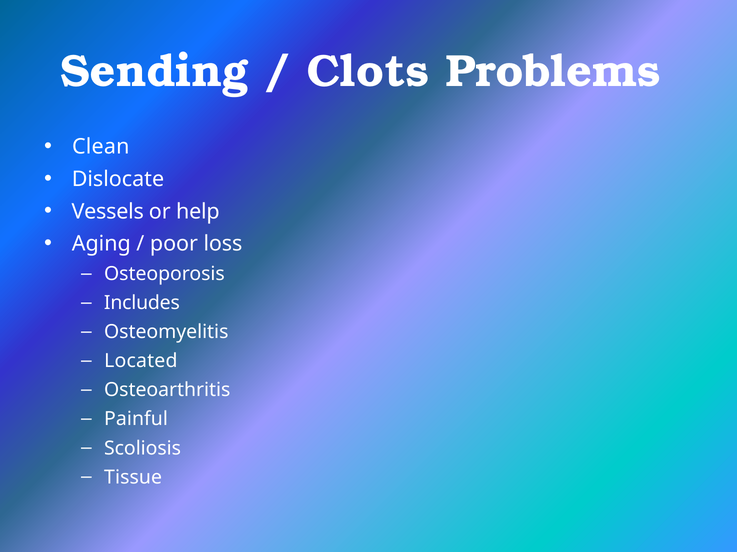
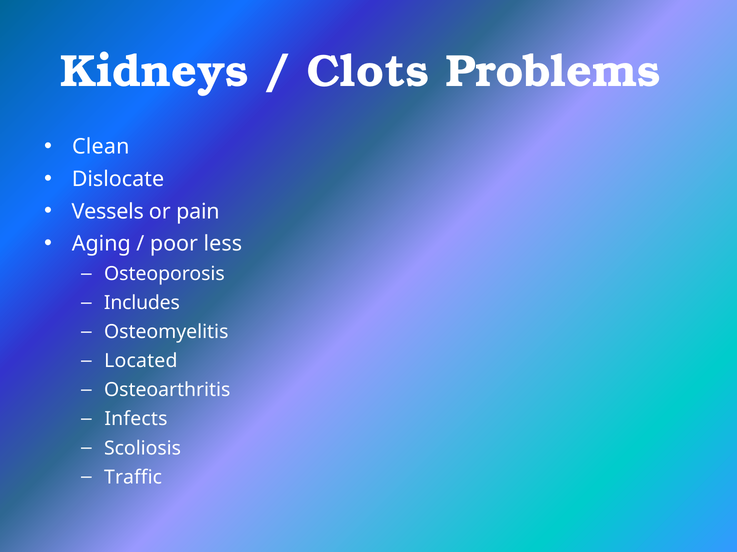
Sending: Sending -> Kidneys (154, 71)
help: help -> pain (198, 212)
loss: loss -> less (223, 244)
Painful: Painful -> Infects (136, 420)
Tissue: Tissue -> Traffic (133, 478)
